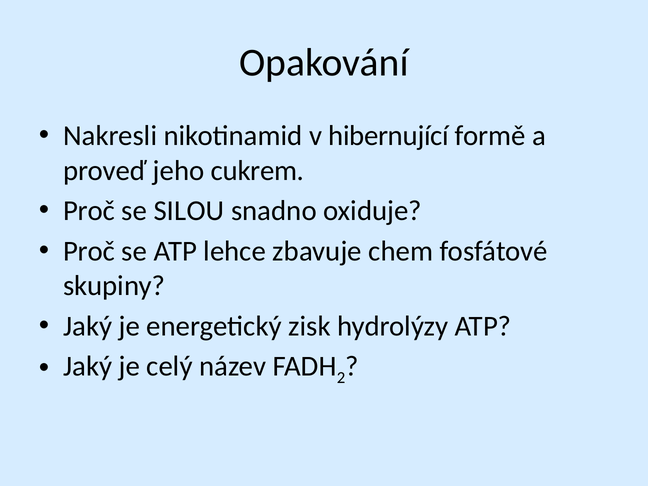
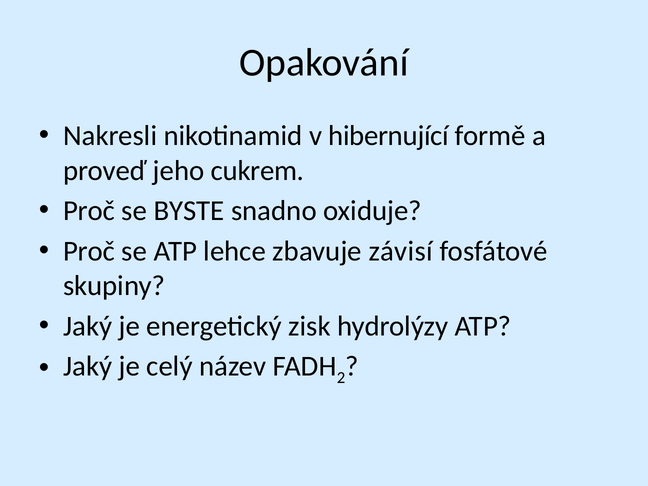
SILOU: SILOU -> BYSTE (189, 211)
chem: chem -> závisí (401, 251)
